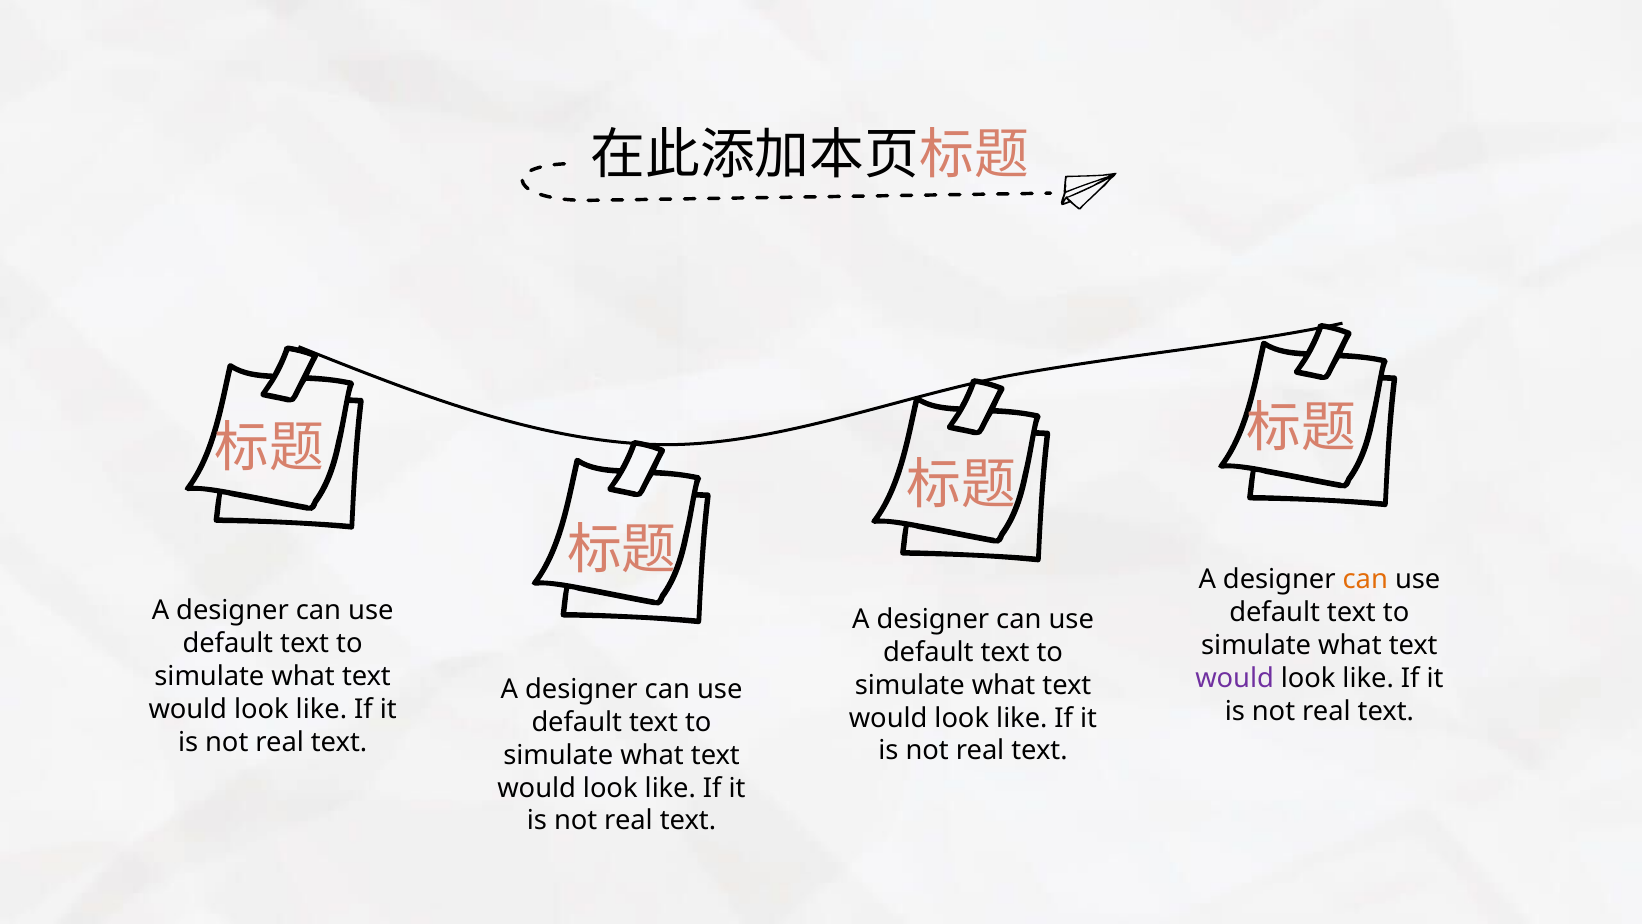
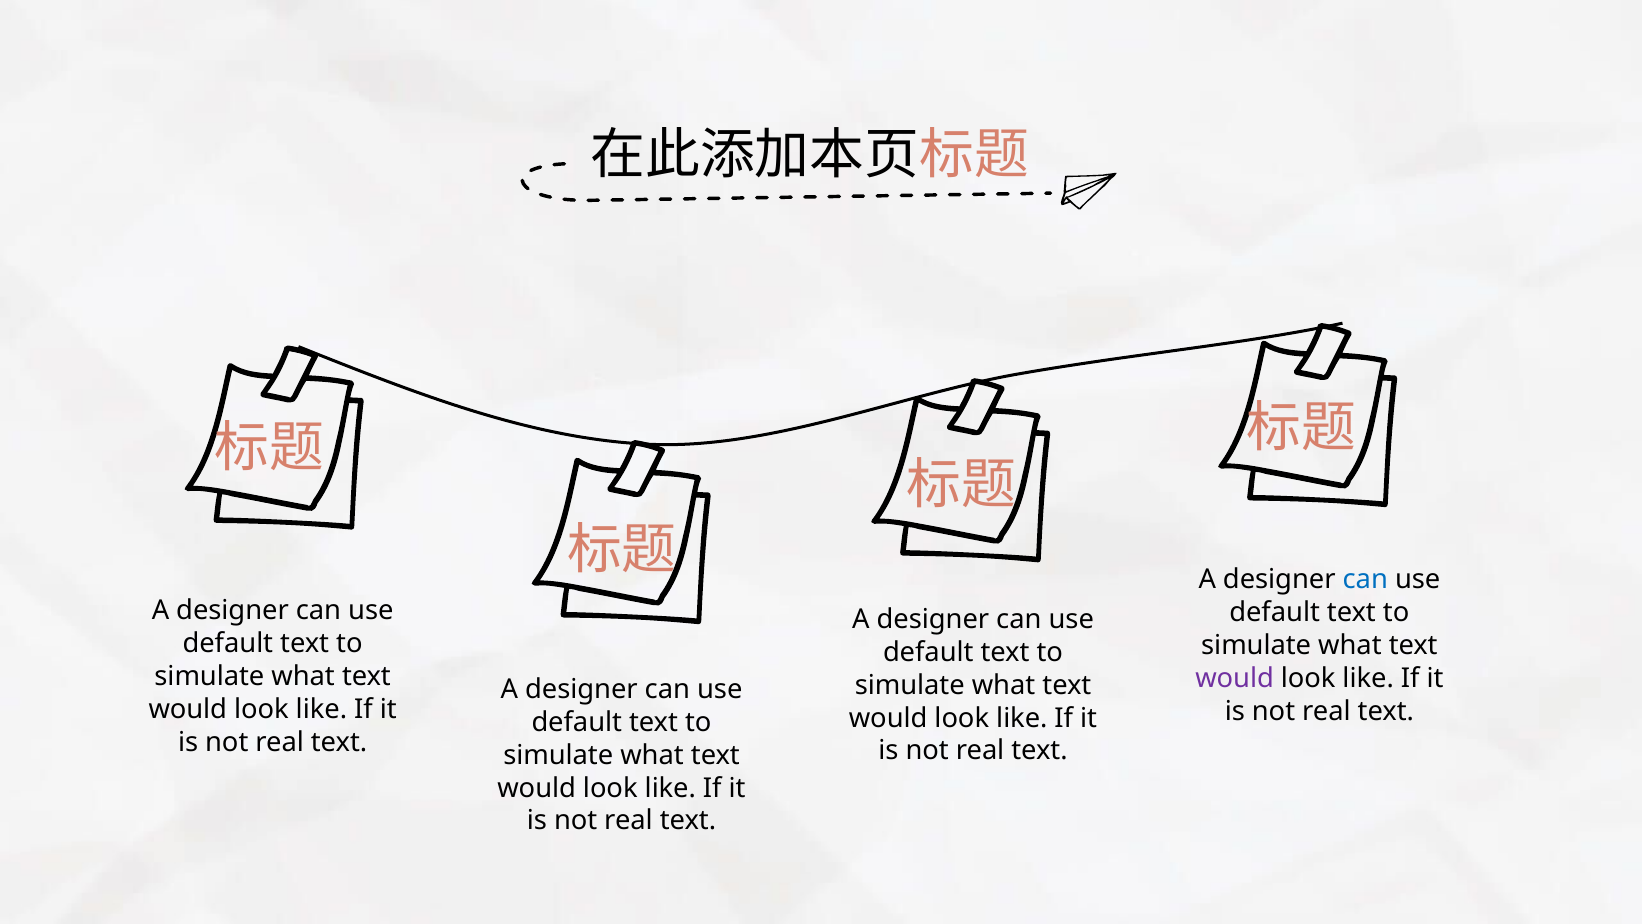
can colour: orange -> blue (1365, 580)
